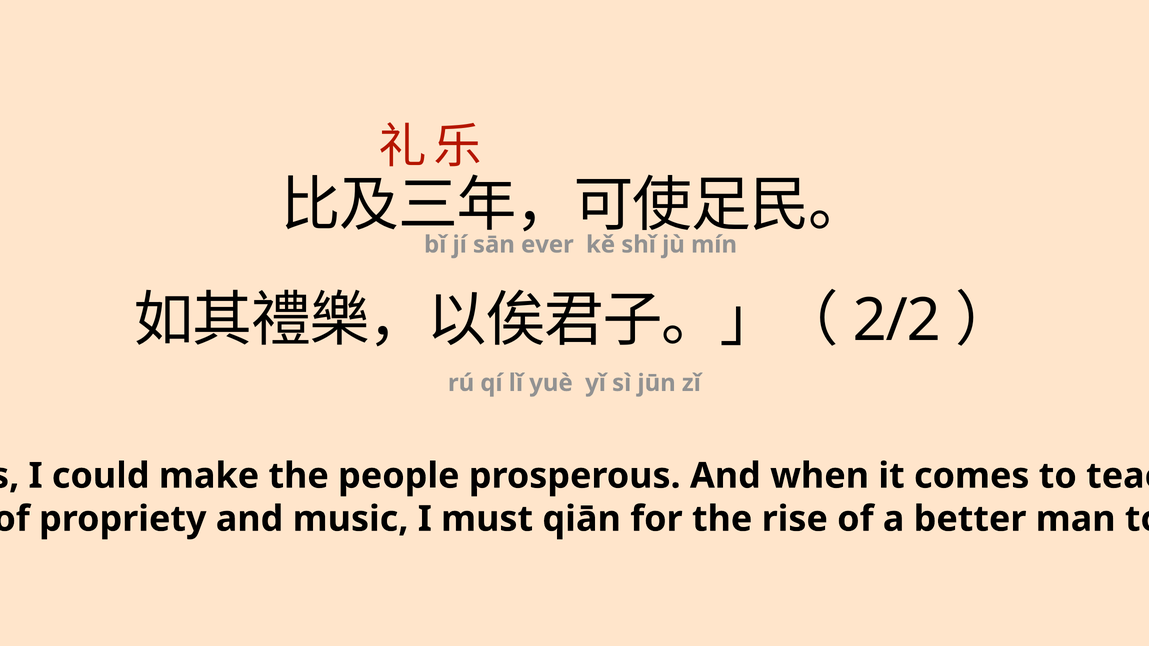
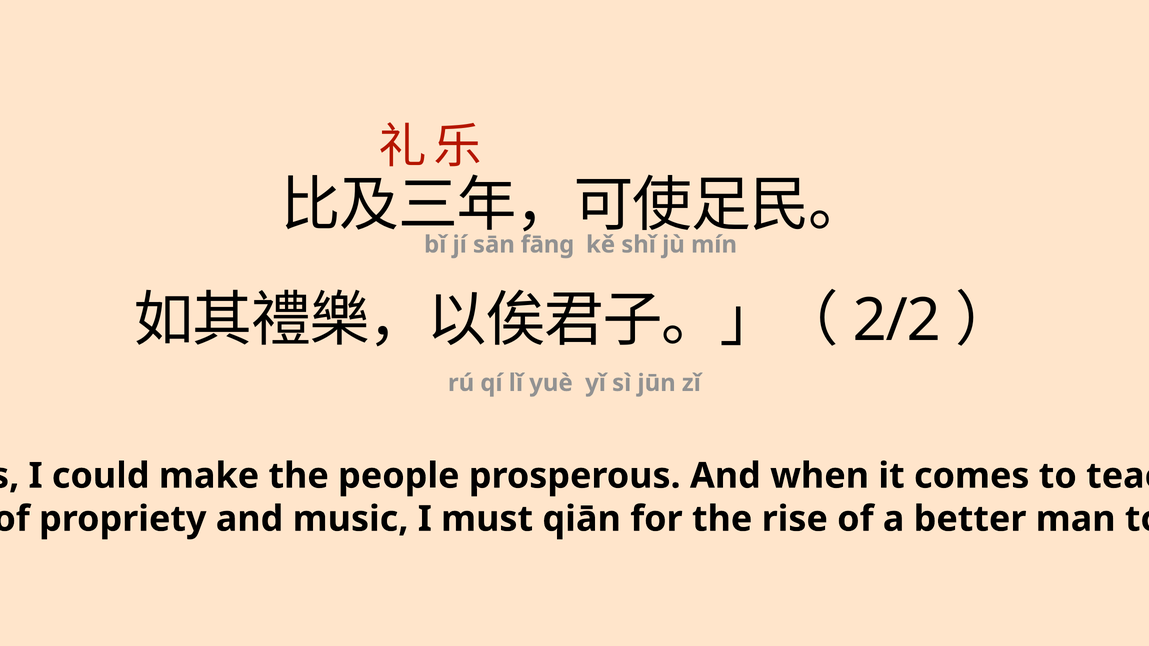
ever: ever -> fāng (547, 245)
